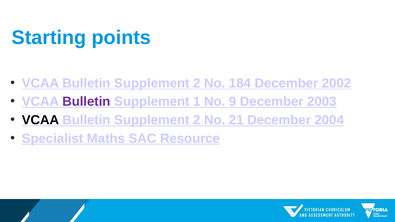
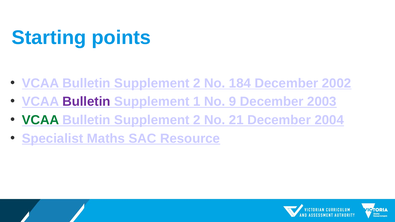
VCAA colour: black -> green (41, 120)
